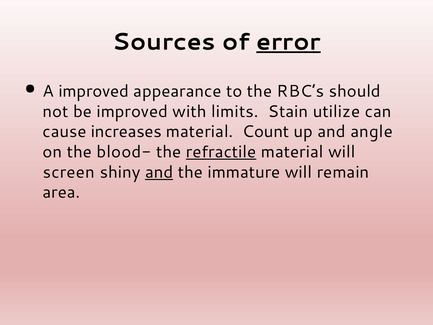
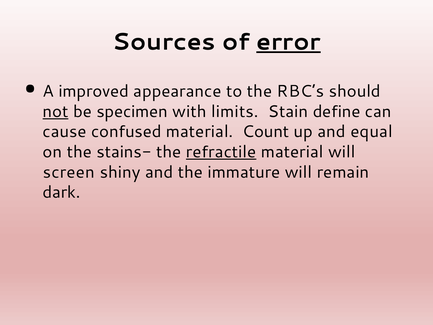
not underline: none -> present (56, 111)
be improved: improved -> specimen (132, 111)
utilize: utilize -> define (337, 111)
increases: increases -> confused (126, 132)
angle: angle -> equal (372, 132)
blood-: blood- -> stains- (124, 152)
and underline: present -> none (159, 172)
area: area -> dark (62, 192)
